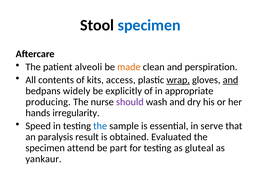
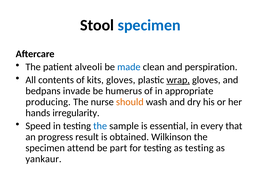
made colour: orange -> blue (129, 67)
kits access: access -> gloves (121, 80)
and underline: present -> none (231, 80)
widely: widely -> invade (77, 91)
explicitly: explicitly -> humerus (124, 91)
should colour: purple -> orange (130, 102)
serve: serve -> every (212, 126)
paralysis: paralysis -> progress (55, 137)
Evaluated: Evaluated -> Wilkinson (171, 137)
as gluteal: gluteal -> testing (199, 148)
